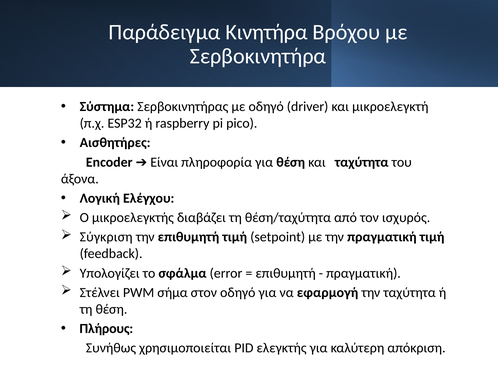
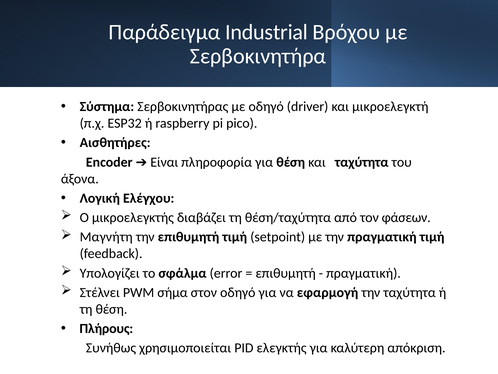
Κινητήρα: Κινητήρα -> Industrial (267, 32)
ισχυρός: ισχυρός -> φάσεων (406, 217)
Σύγκριση: Σύγκριση -> Μαγνήτη (106, 237)
